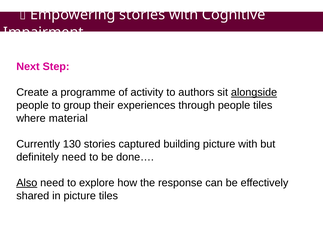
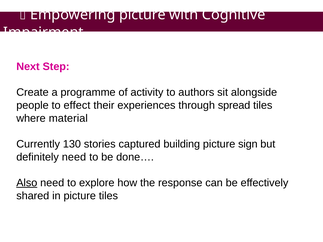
Empowering stories: stories -> picture (142, 15)
alongside underline: present -> none (254, 93)
group: group -> effect (77, 105)
through people: people -> spread (234, 105)
picture with: with -> sign (248, 144)
